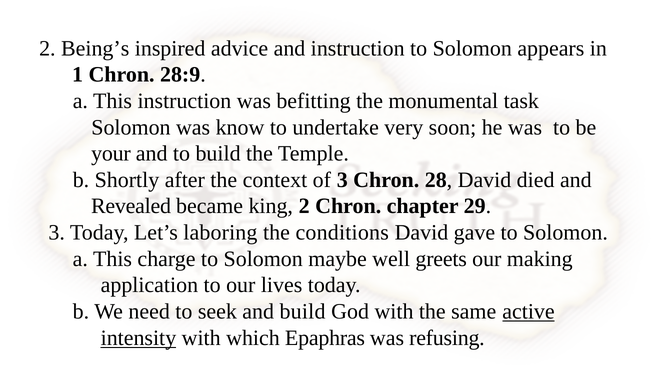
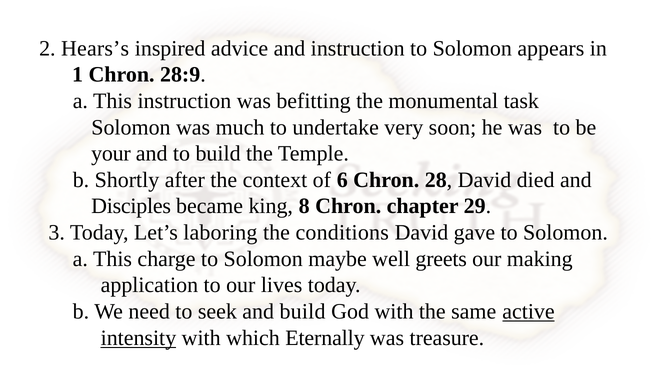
Being’s: Being’s -> Hears’s (95, 48)
know: know -> much (240, 127)
of 3: 3 -> 6 (342, 180)
Revealed: Revealed -> Disciples (131, 206)
king 2: 2 -> 8 (304, 206)
Epaphras: Epaphras -> Eternally (325, 338)
refusing: refusing -> treasure (447, 338)
